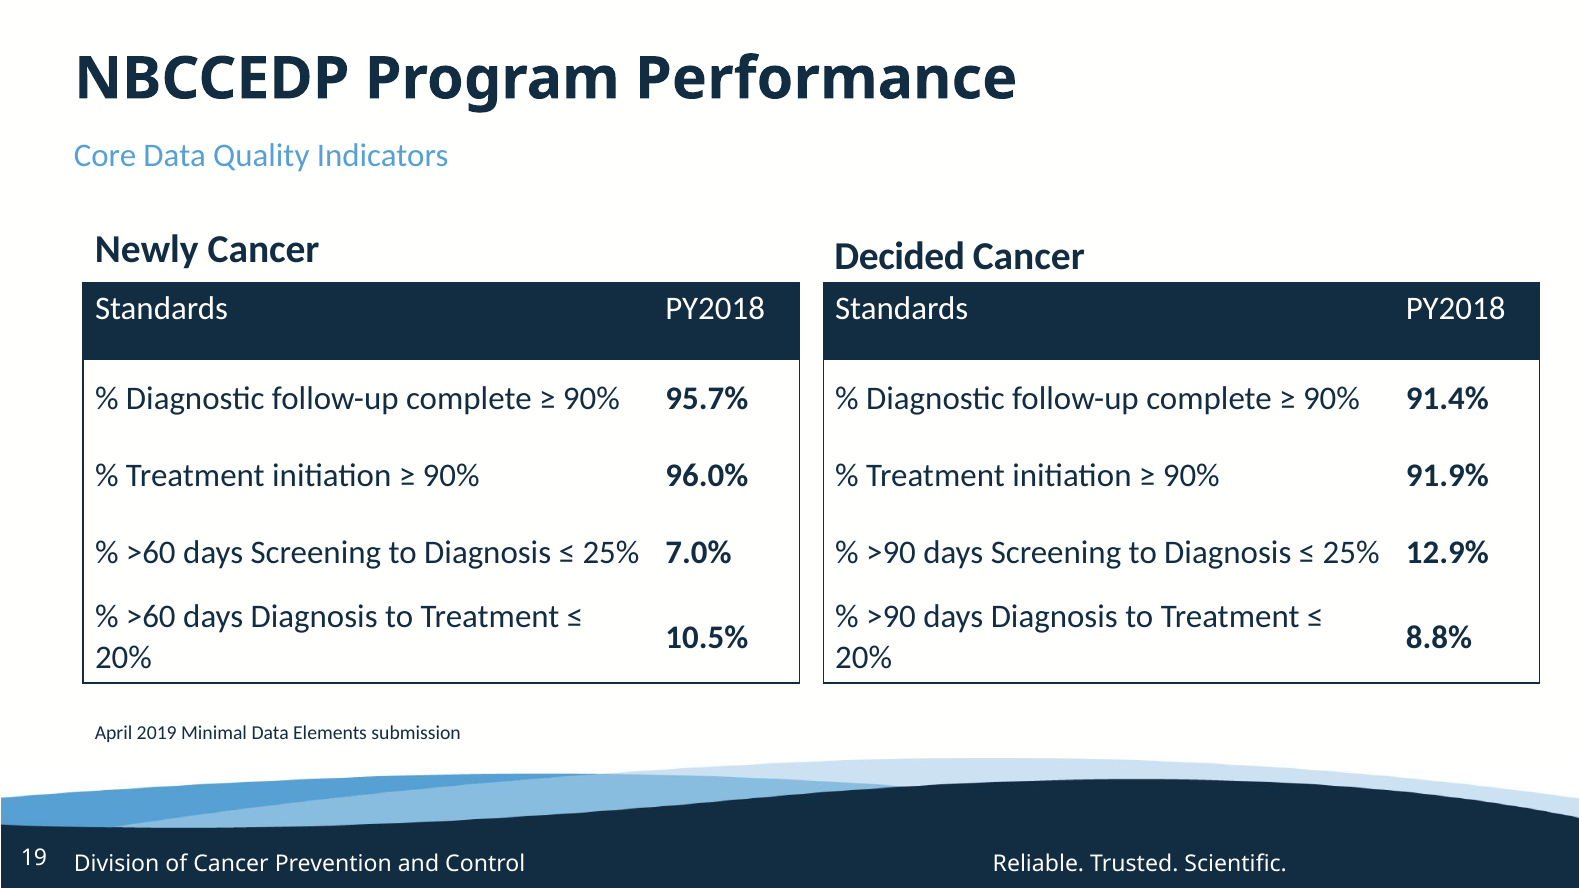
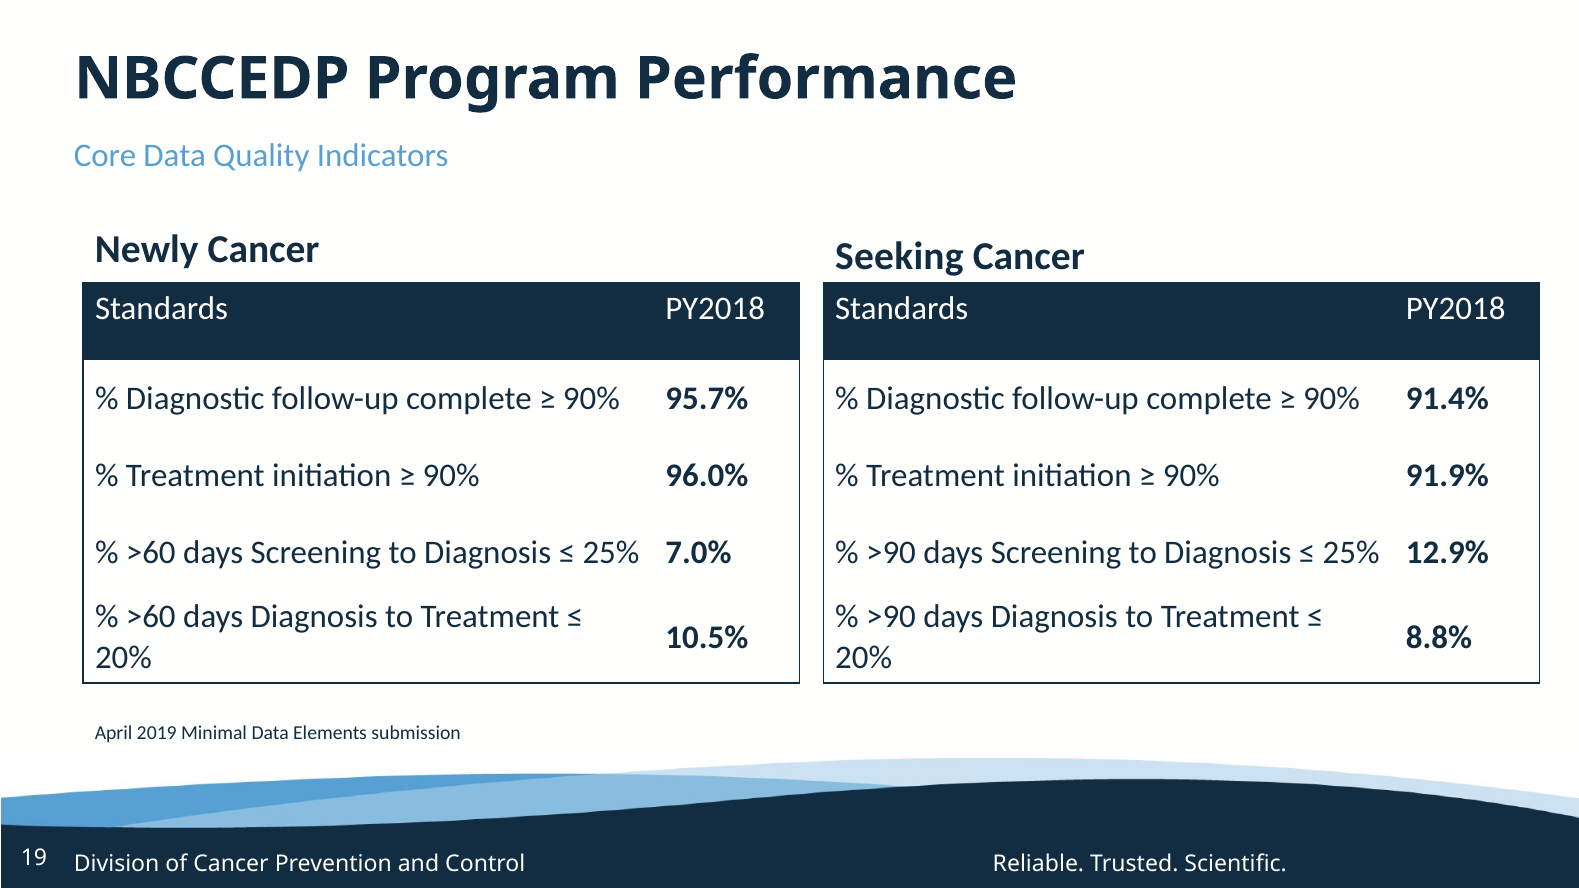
Decided: Decided -> Seeking (899, 256)
